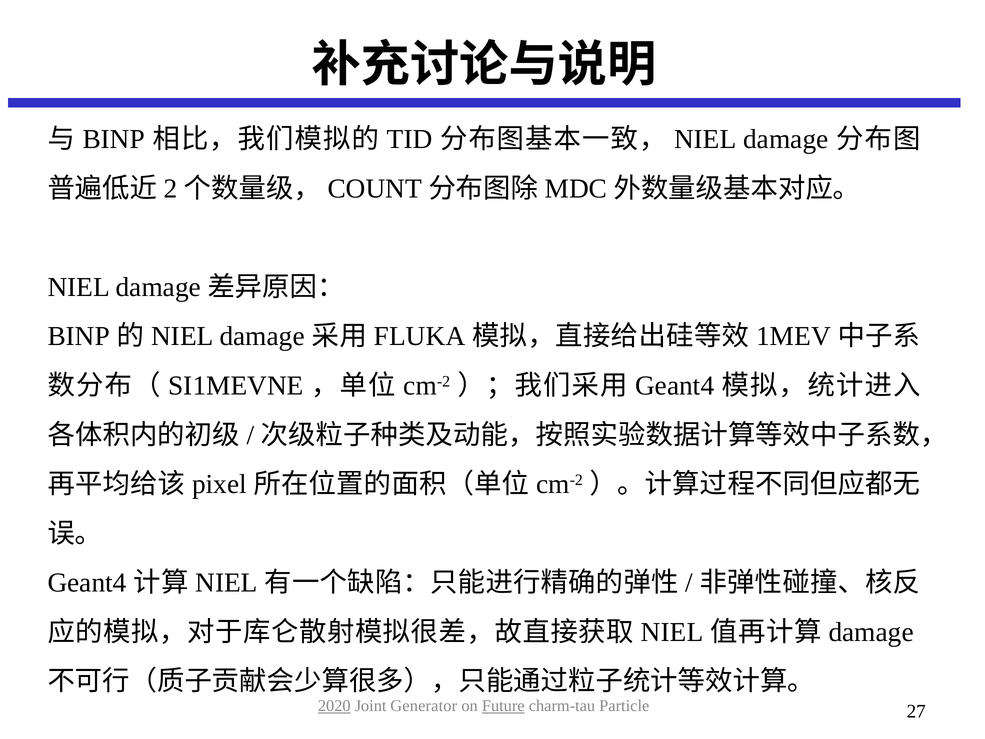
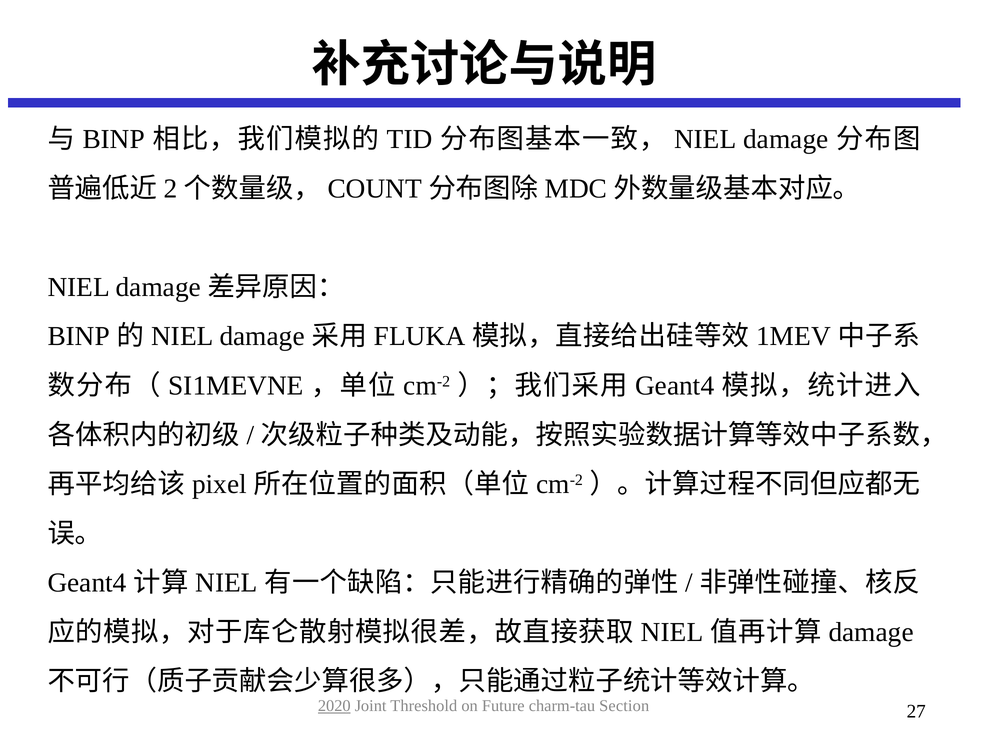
Generator: Generator -> Threshold (424, 705)
Future underline: present -> none (503, 705)
Particle: Particle -> Section (624, 705)
